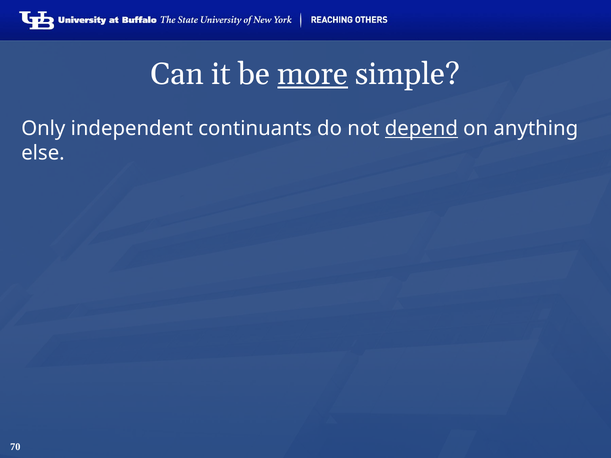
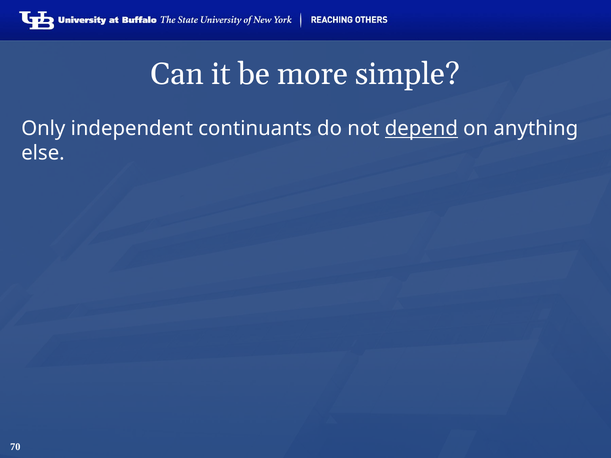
more underline: present -> none (313, 74)
